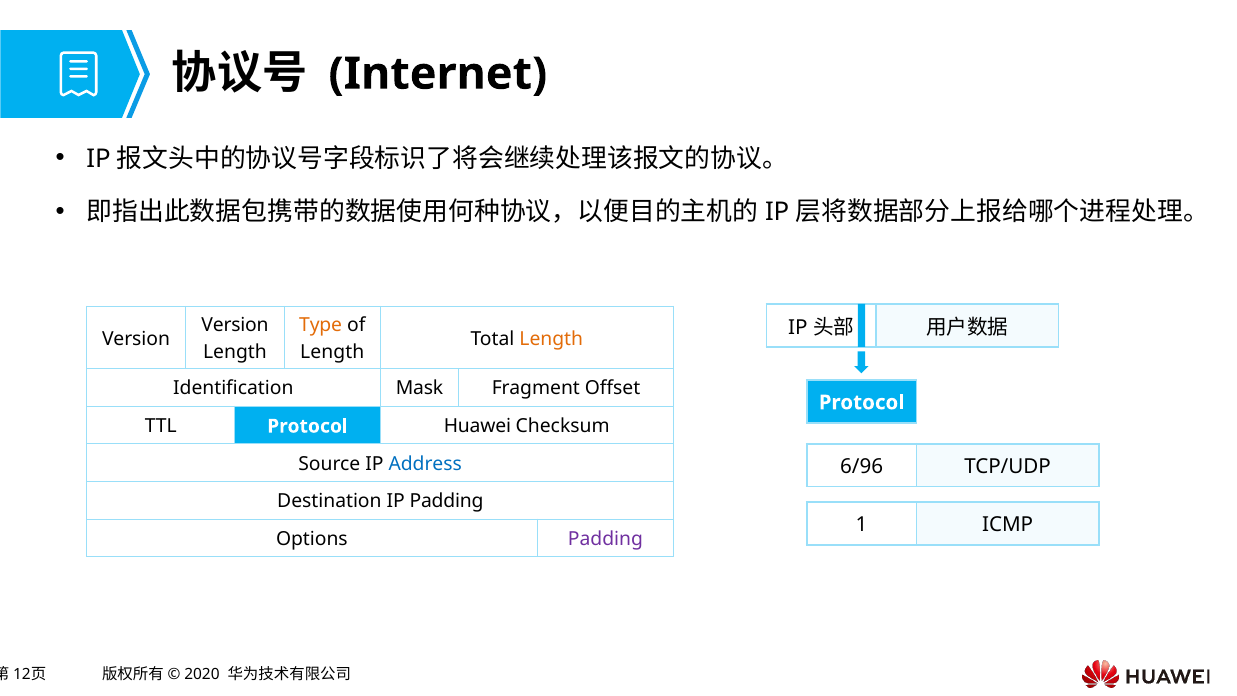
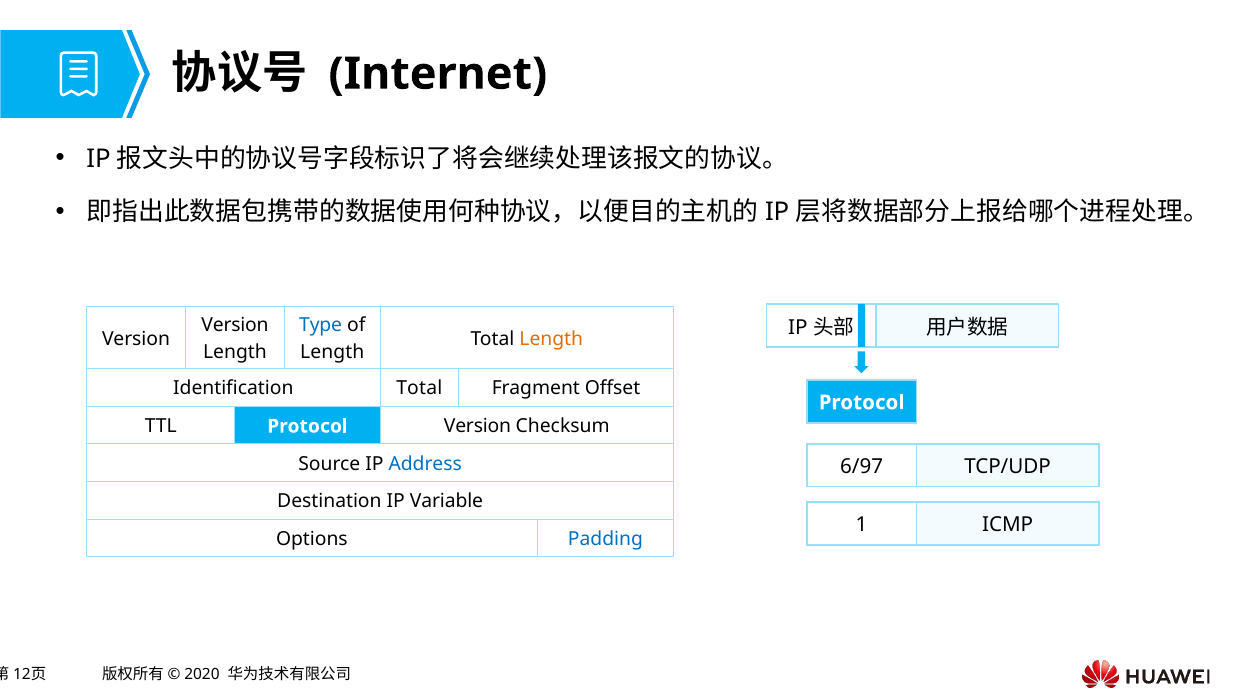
Type colour: orange -> blue (321, 325)
Identification Mask: Mask -> Total (419, 388)
Protocol Huawei: Huawei -> Version (477, 426)
6/96: 6/96 -> 6/97 (862, 466)
IP Padding: Padding -> Variable (446, 501)
Padding colour: purple -> blue (605, 539)
